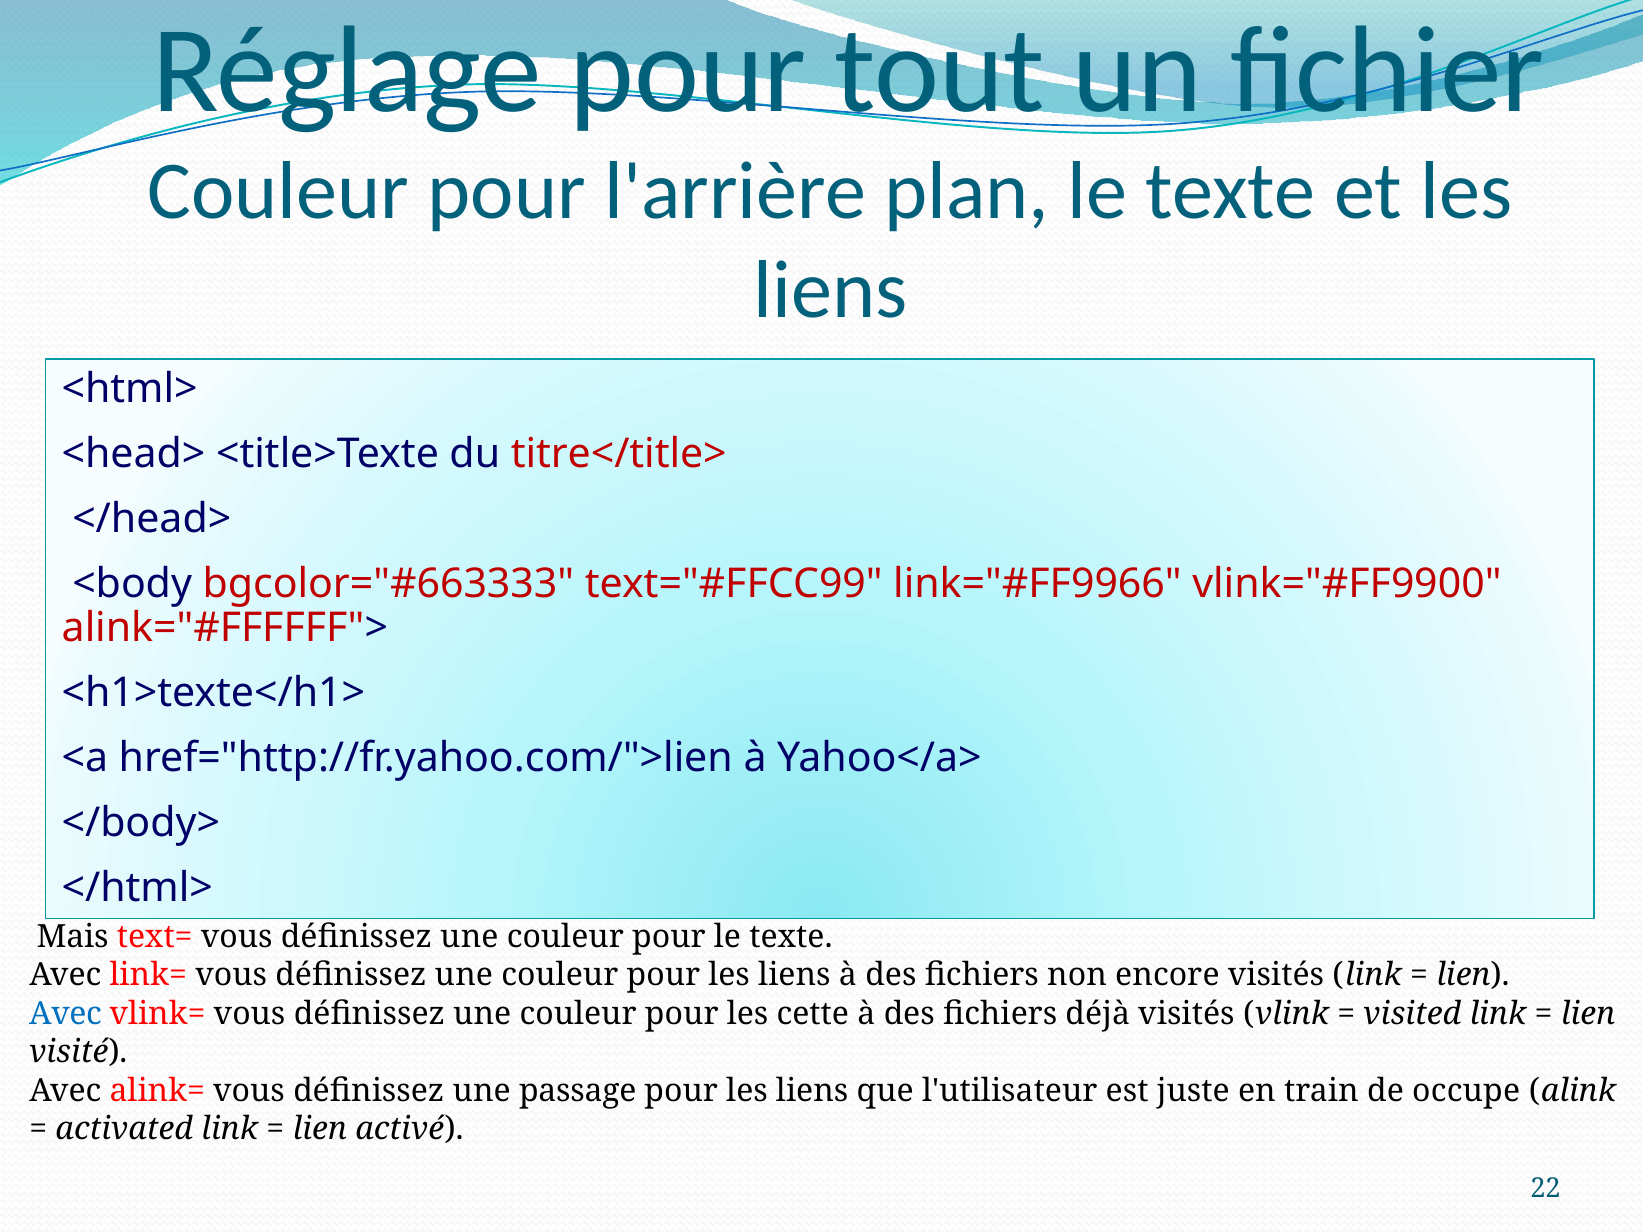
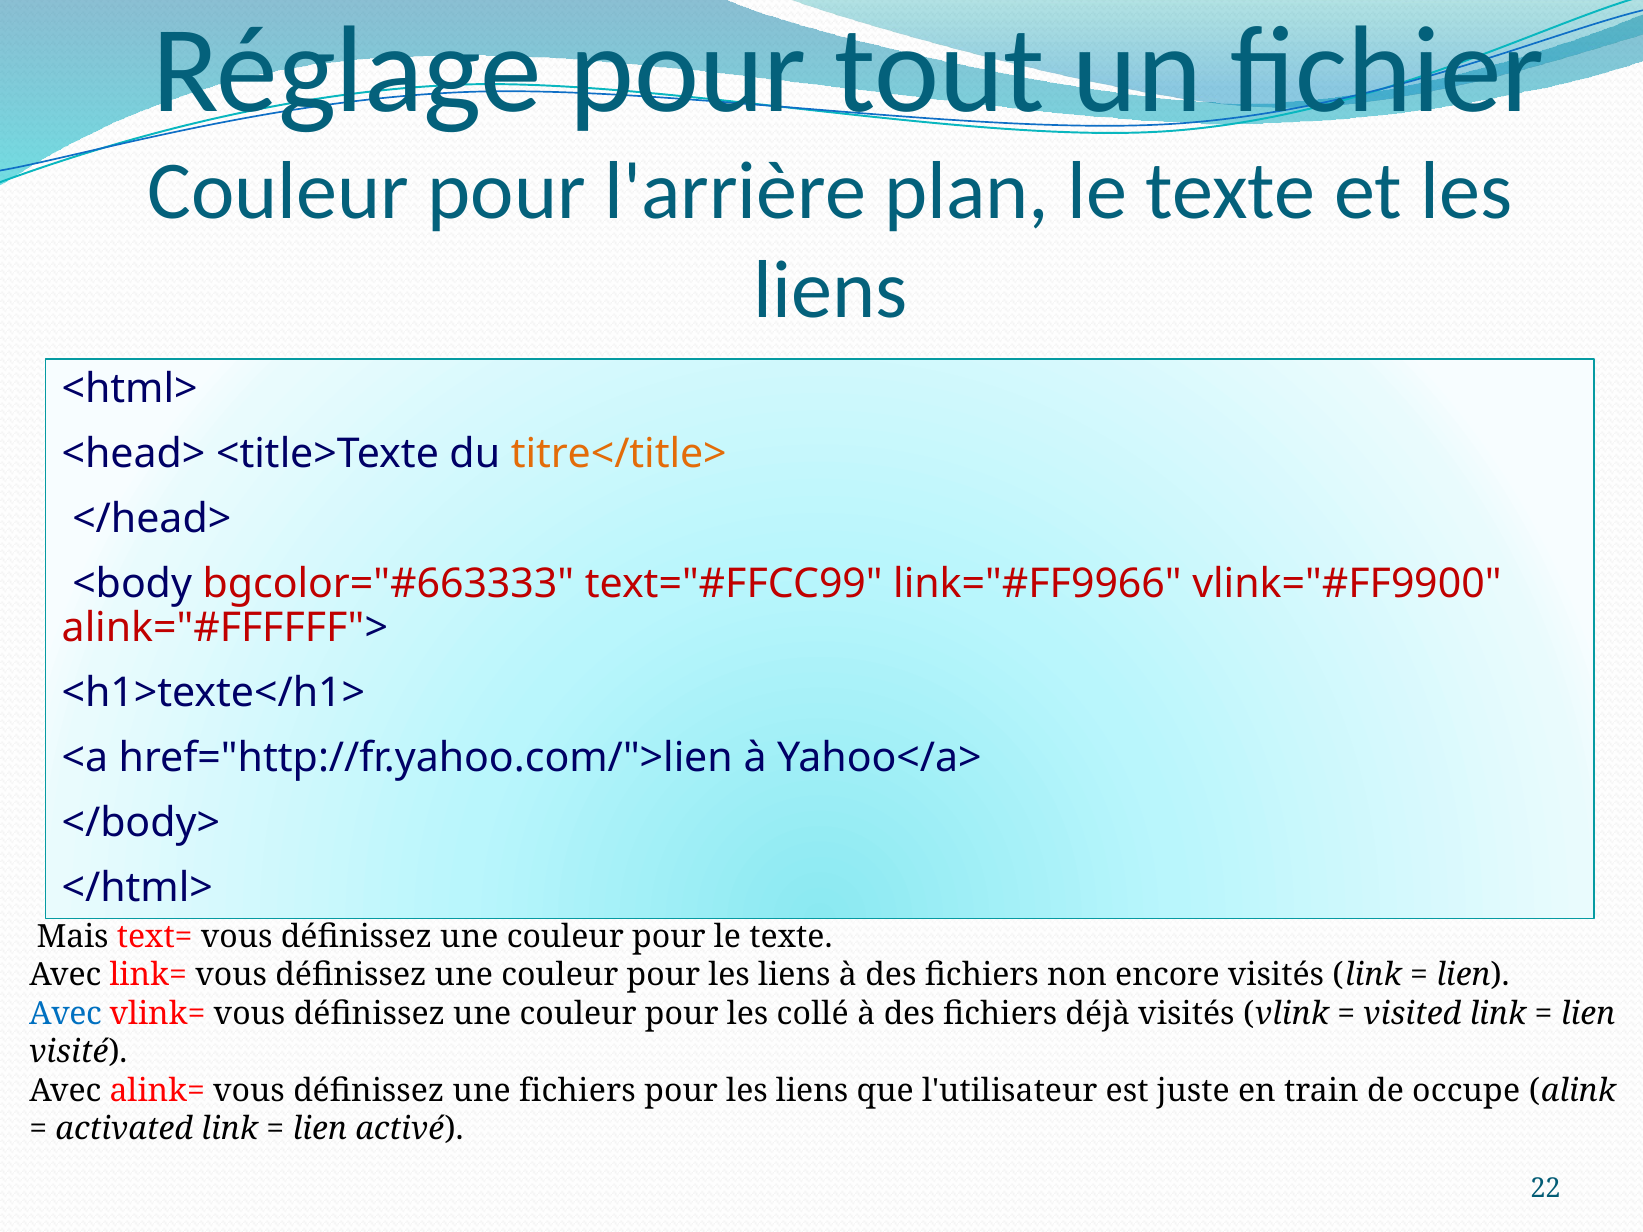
titre</title> colour: red -> orange (619, 454)
cette: cette -> collé (813, 1014)
une passage: passage -> fichiers (577, 1091)
